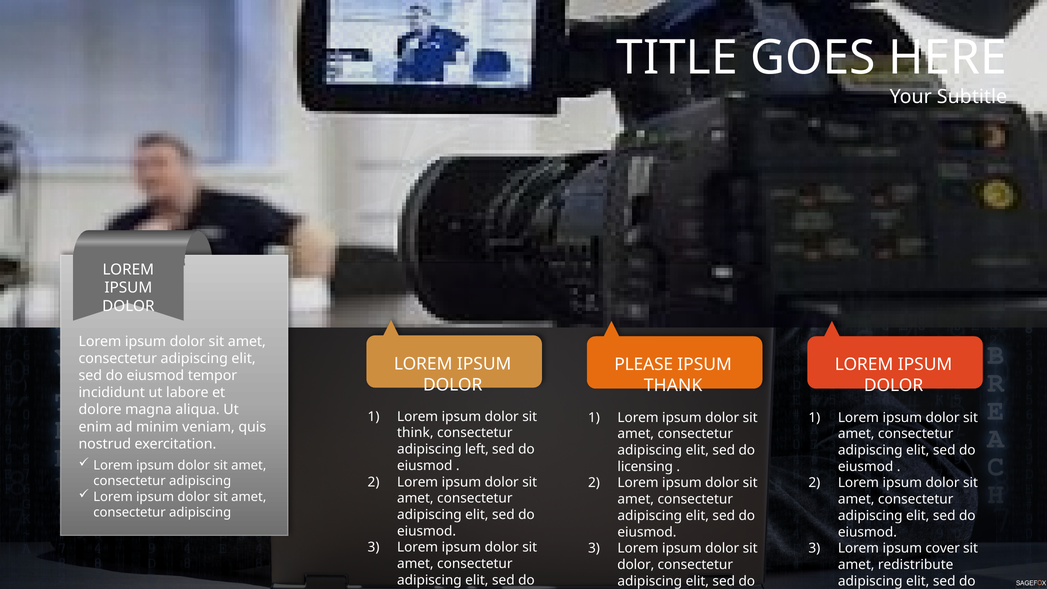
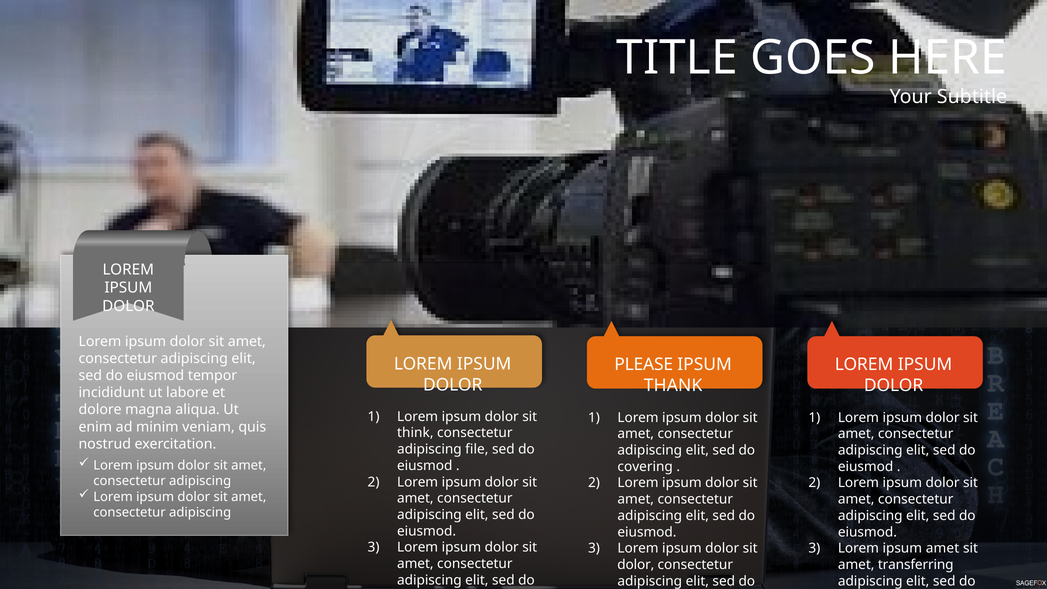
left: left -> file (477, 449)
licensing: licensing -> covering (645, 467)
ipsum cover: cover -> amet (943, 548)
redistribute: redistribute -> transferring (916, 565)
